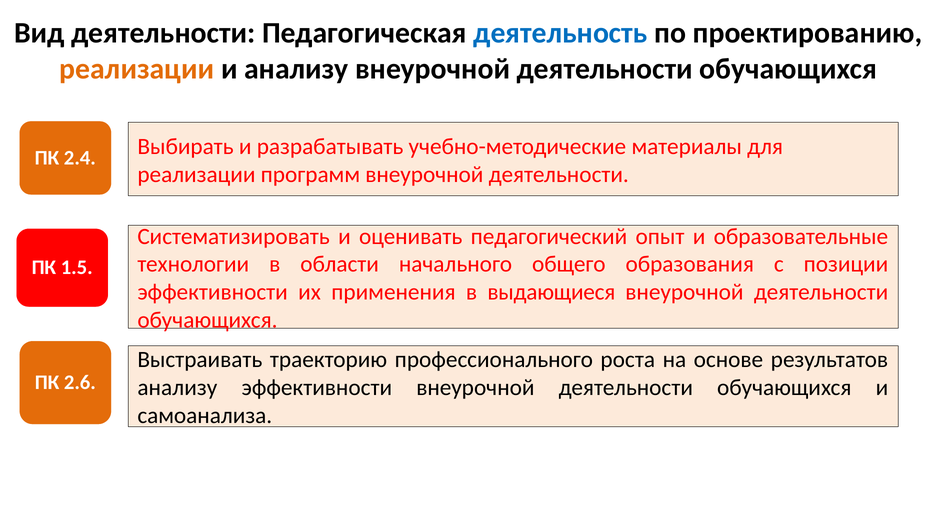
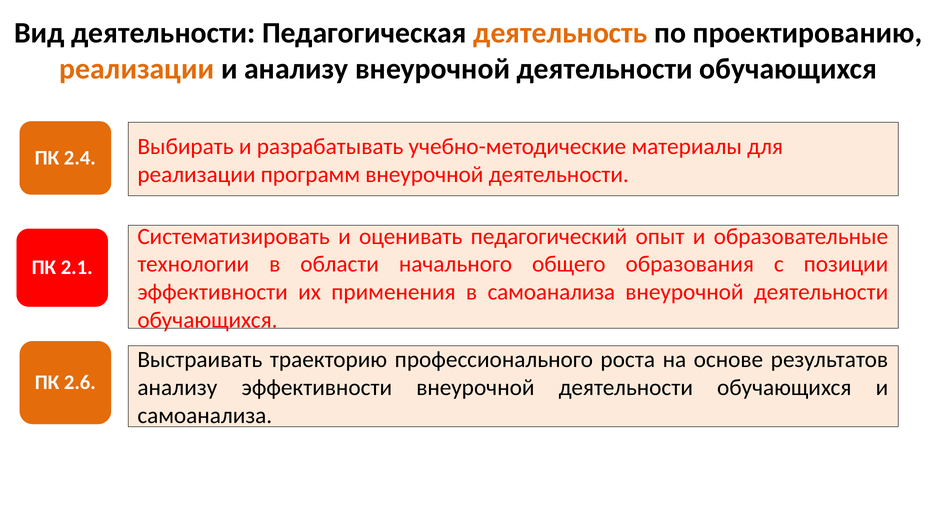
деятельность colour: blue -> orange (560, 33)
1.5: 1.5 -> 2.1 (77, 267)
в выдающиеся: выдающиеся -> самоанализа (551, 292)
